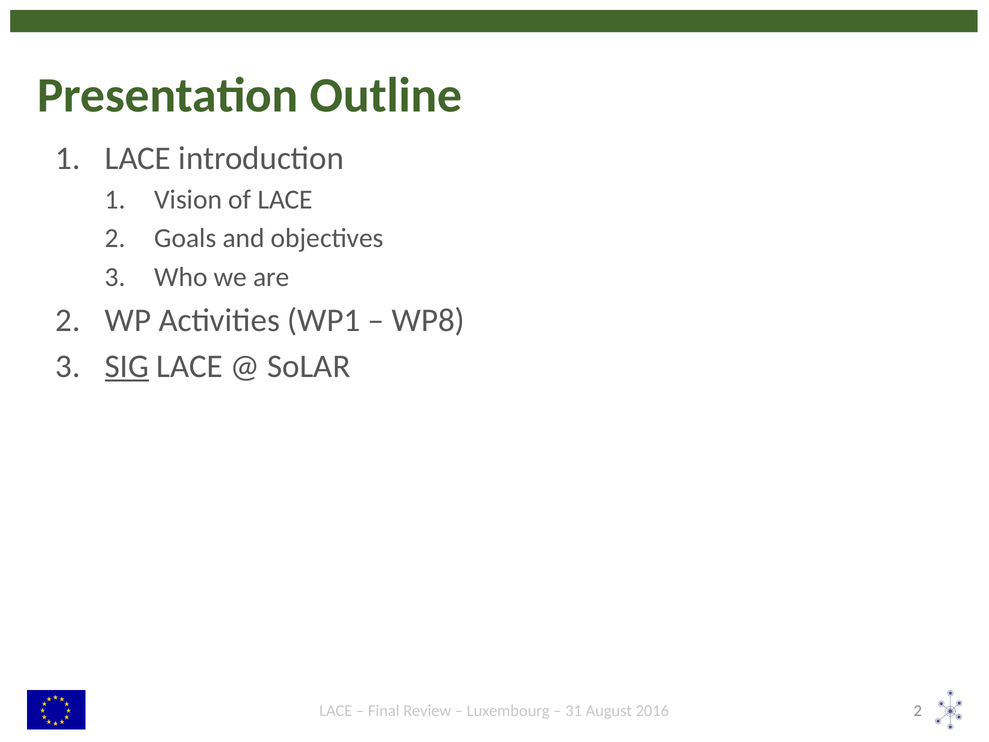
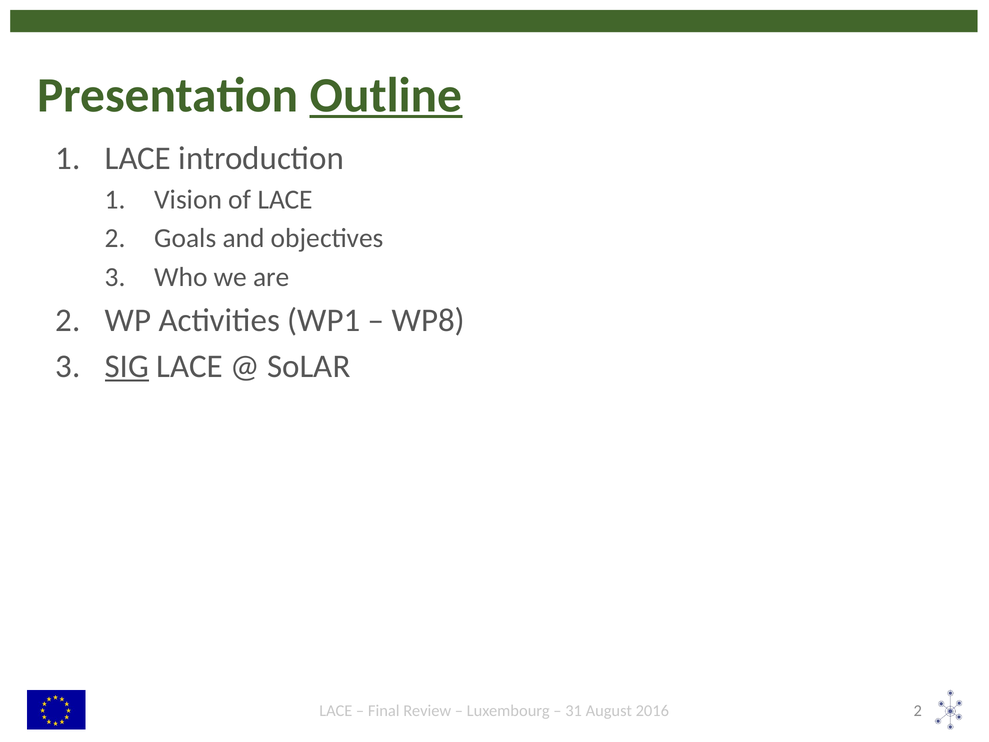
Outline underline: none -> present (386, 95)
